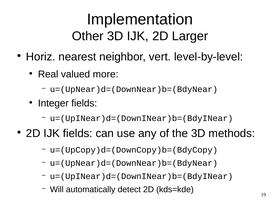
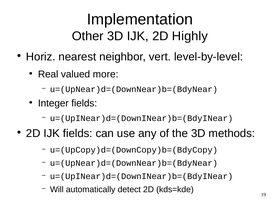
Larger: Larger -> Highly (190, 36)
